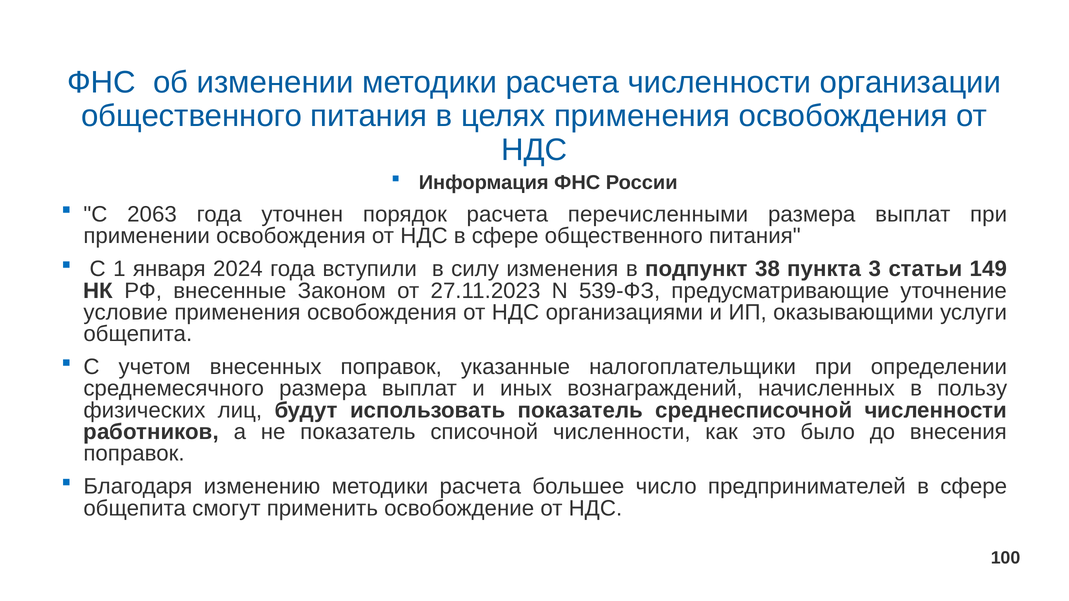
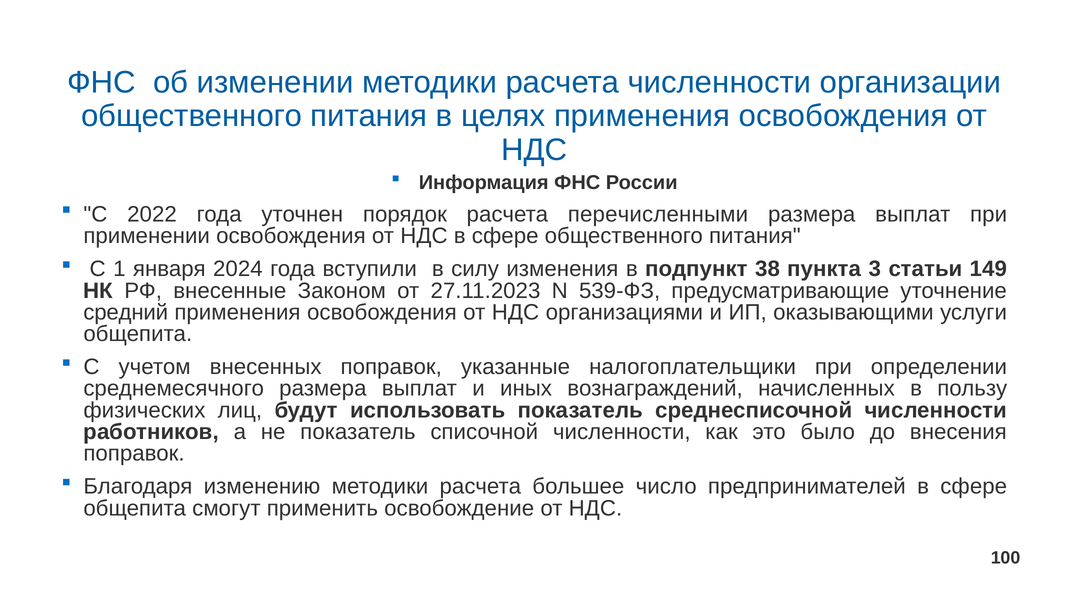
2063: 2063 -> 2022 (152, 215)
условие: условие -> средний (126, 312)
